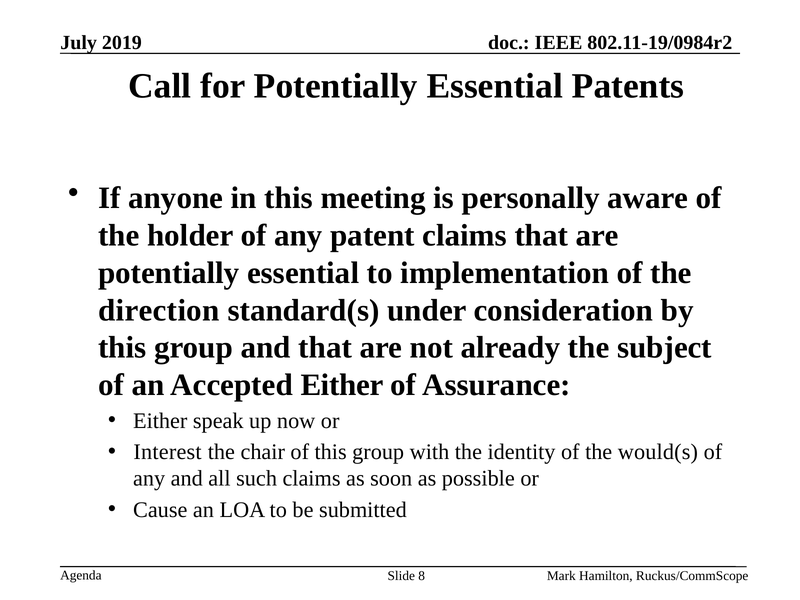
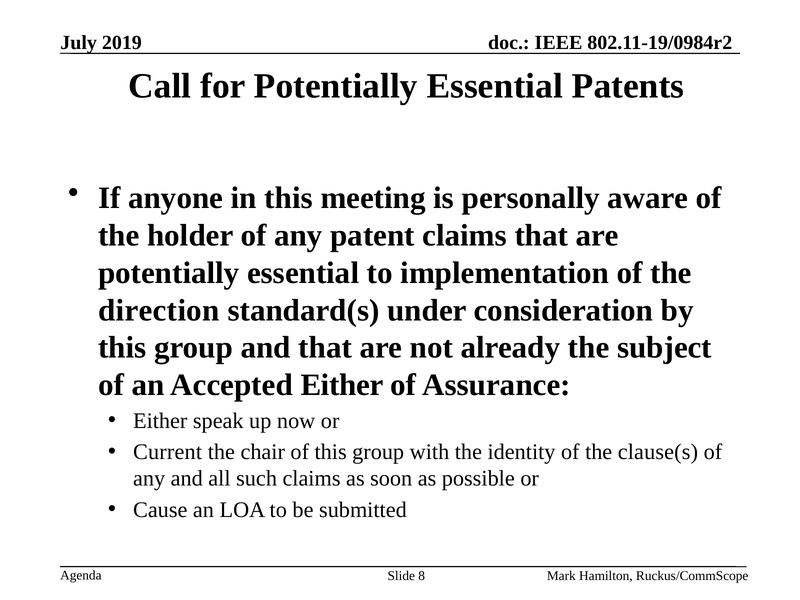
Interest: Interest -> Current (168, 452)
would(s: would(s -> clause(s (658, 452)
